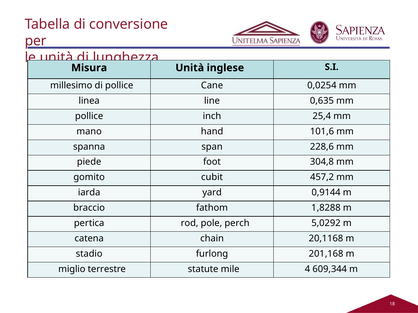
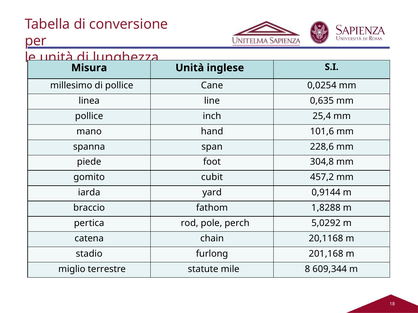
4: 4 -> 8 (307, 269)
